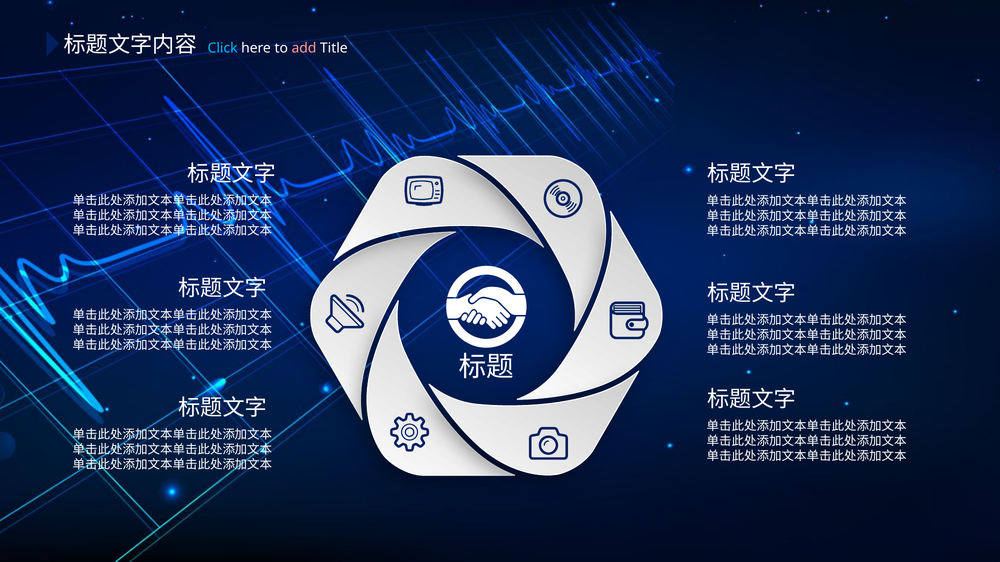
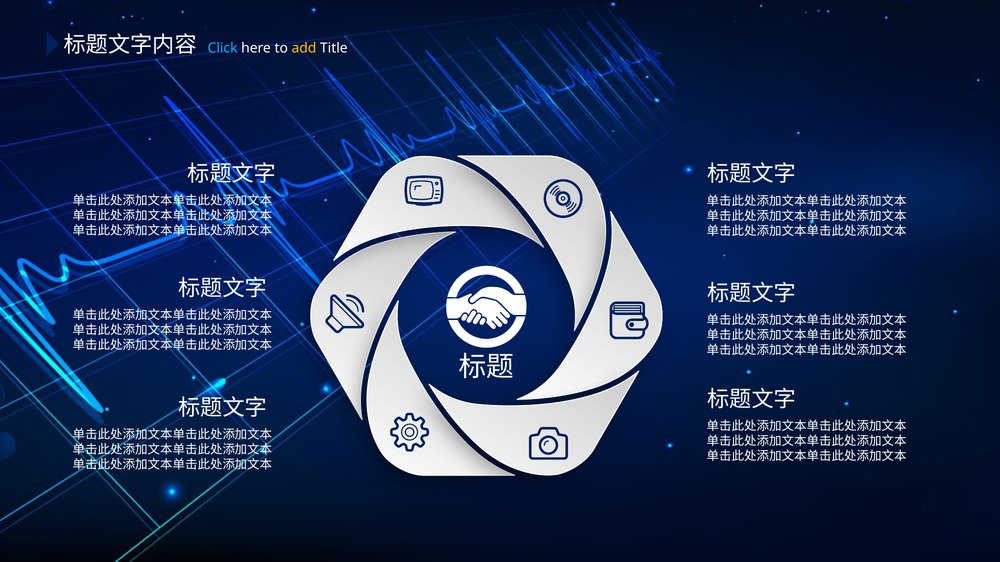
add colour: pink -> yellow (304, 48)
